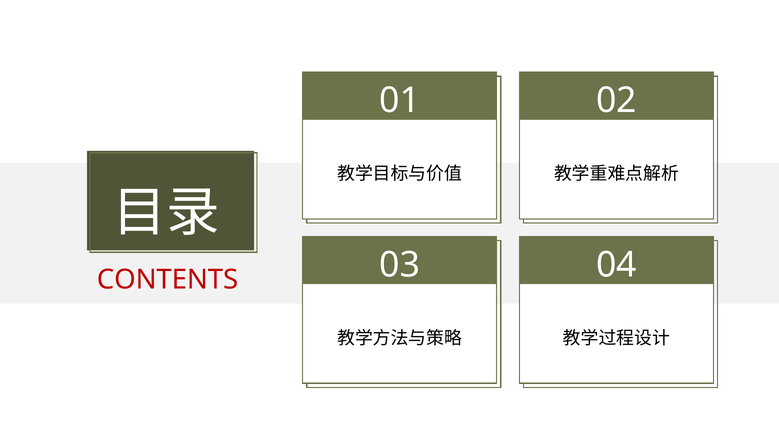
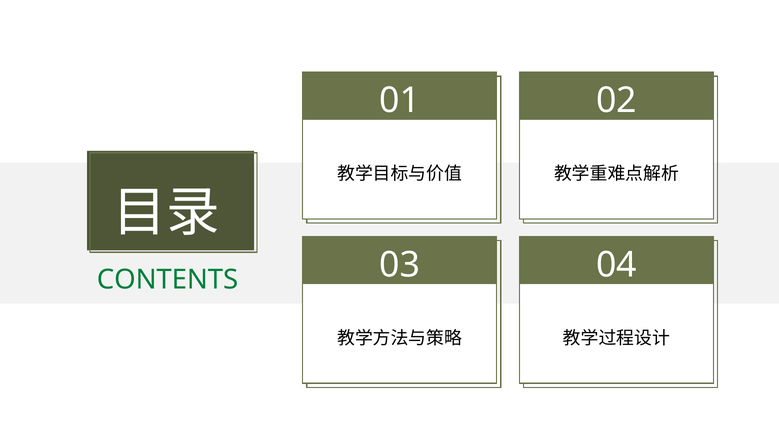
CONTENTS colour: red -> green (168, 280)
